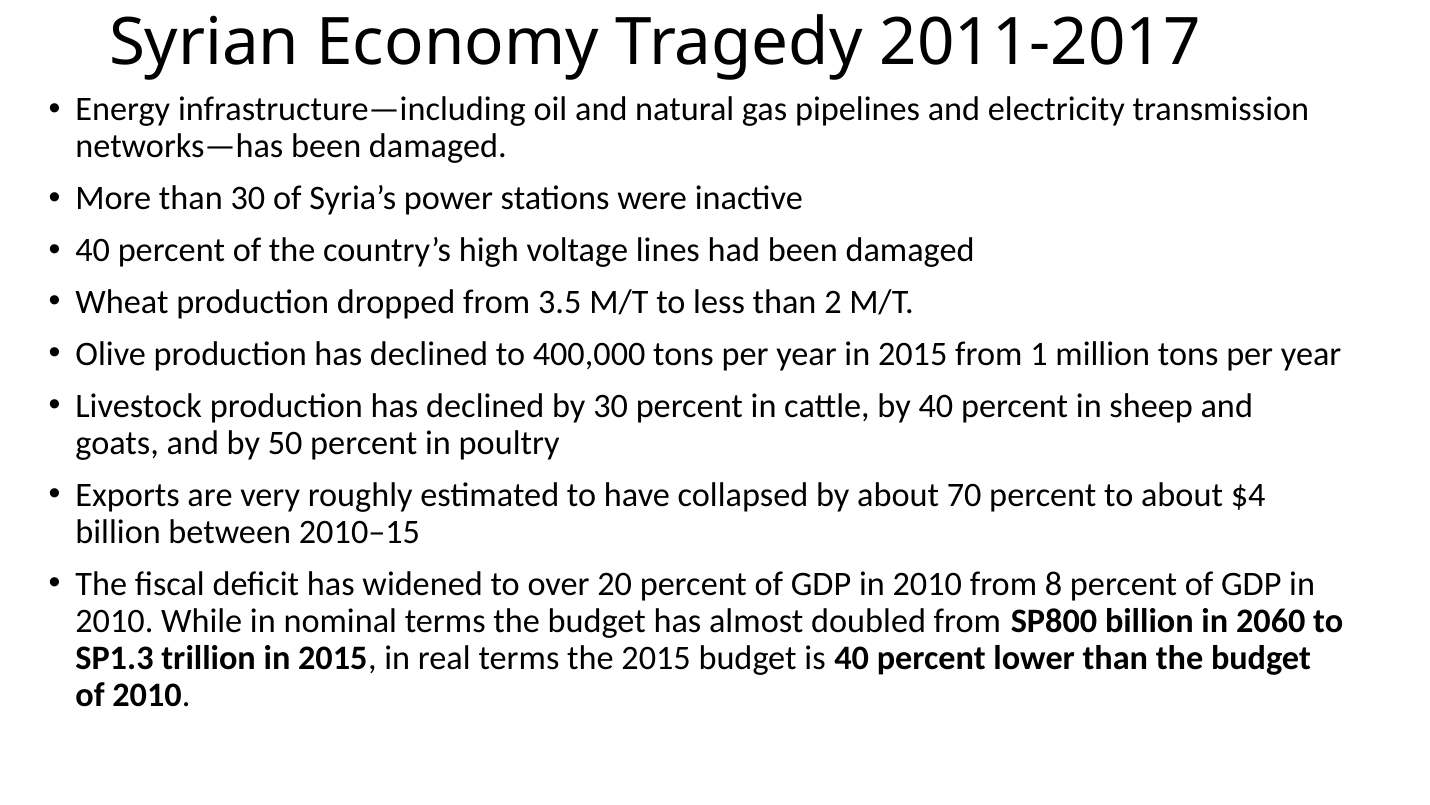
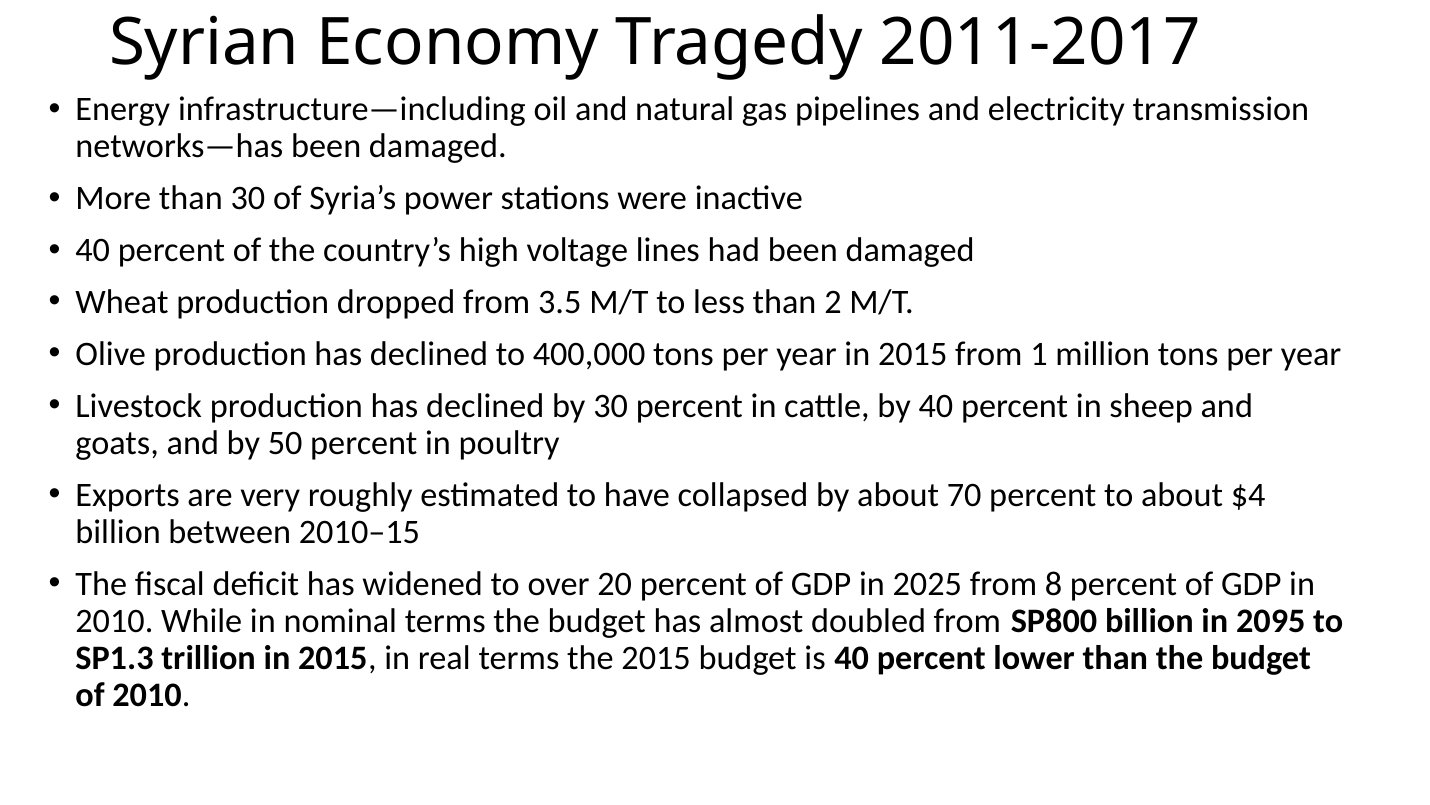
2010: 2010 -> 2025 (927, 583)
2060: 2060 -> 2095 (1271, 620)
